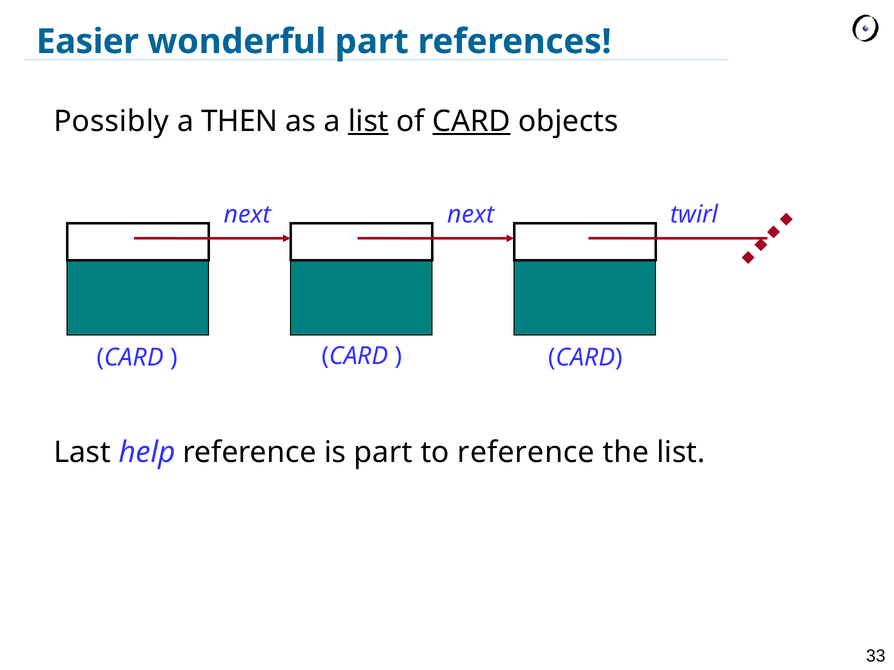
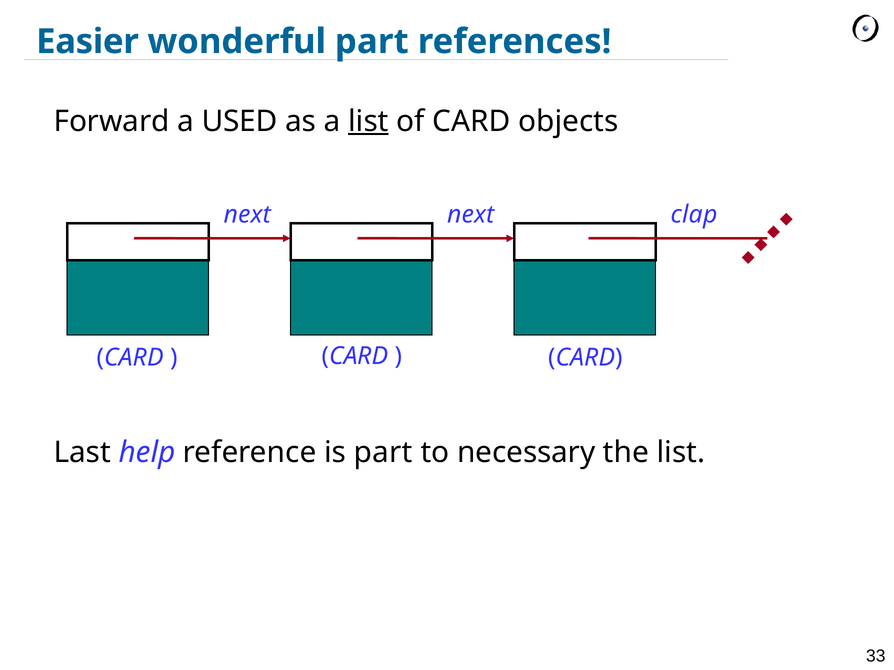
Possibly: Possibly -> Forward (112, 121)
THEN: THEN -> USED (240, 121)
CARD underline: present -> none (471, 121)
twirl: twirl -> clap (694, 215)
to reference: reference -> necessary (526, 453)
